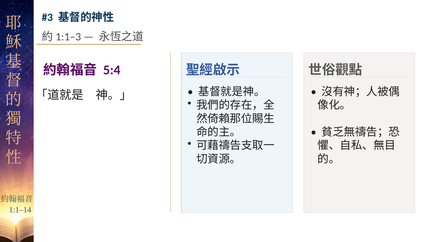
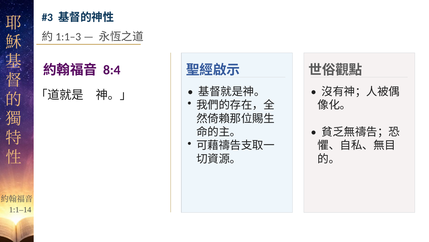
5:4: 5:4 -> 8:4 (112, 70)
